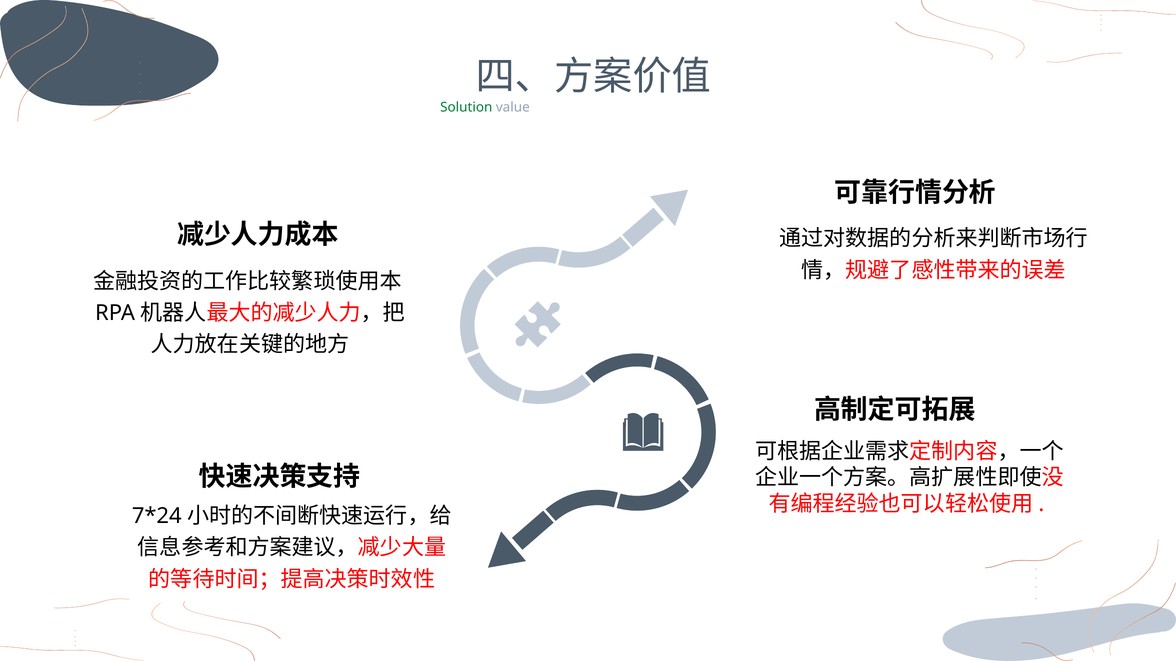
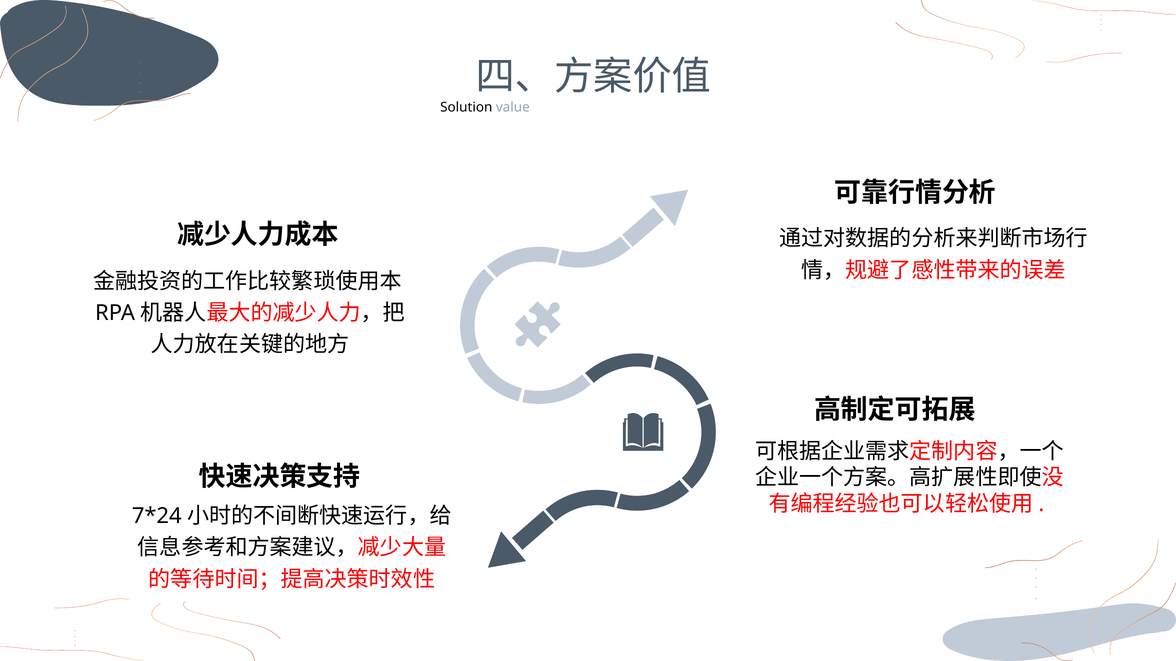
Solution colour: green -> black (466, 107)
